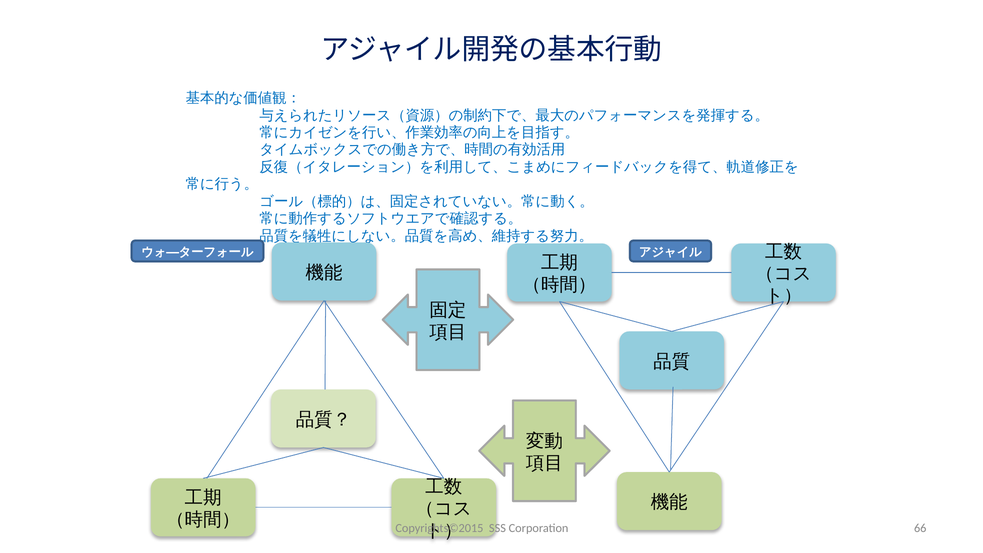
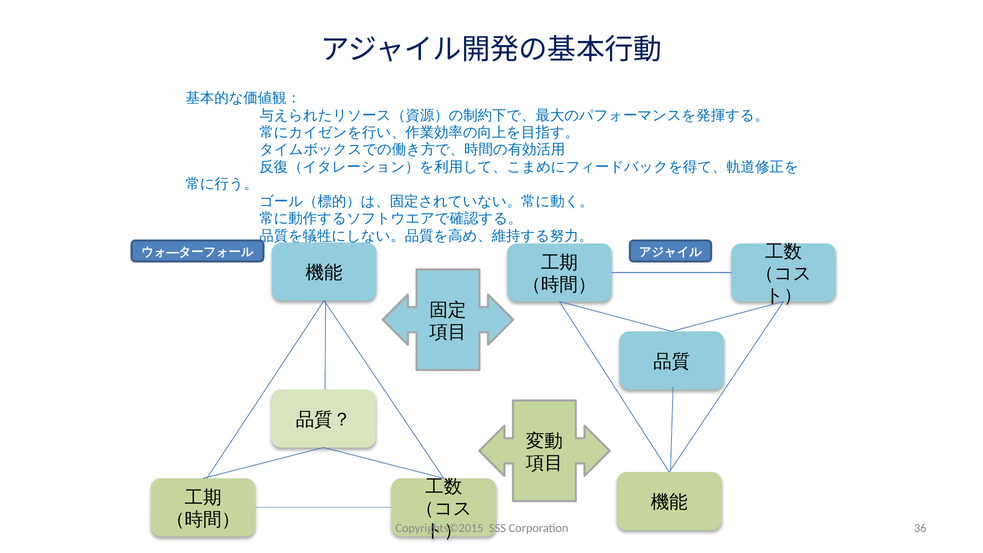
66: 66 -> 36 (920, 528)
